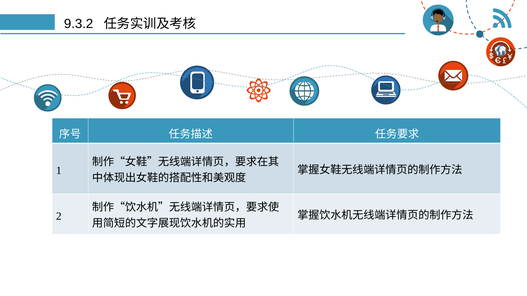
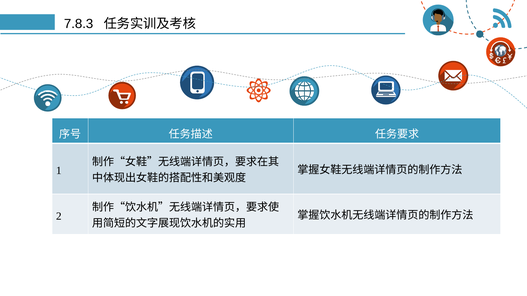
9.3.2: 9.3.2 -> 7.8.3 (79, 24)
